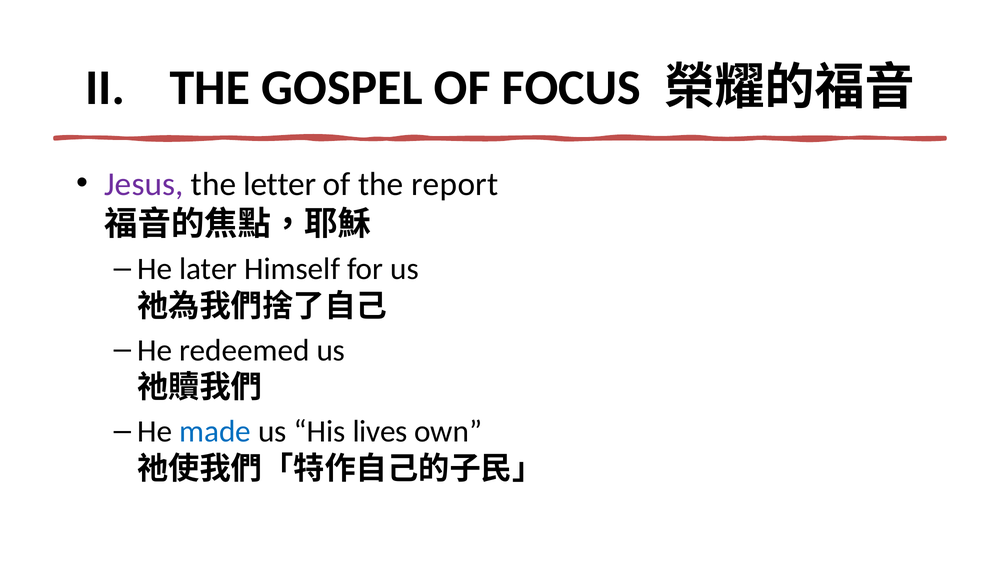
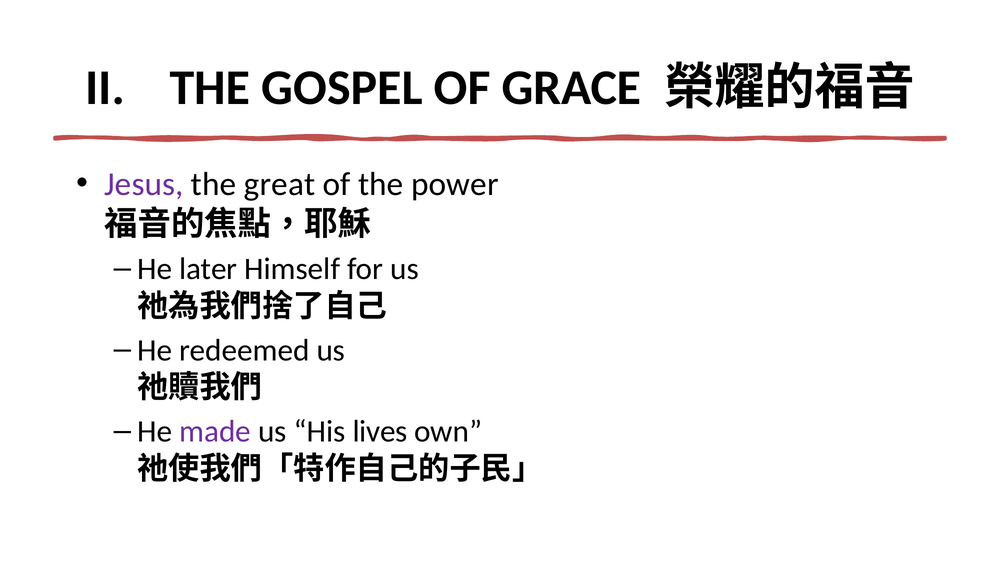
FOCUS: FOCUS -> GRACE (572, 88)
letter: letter -> great (280, 184)
report: report -> power (455, 184)
made colour: blue -> purple (215, 432)
